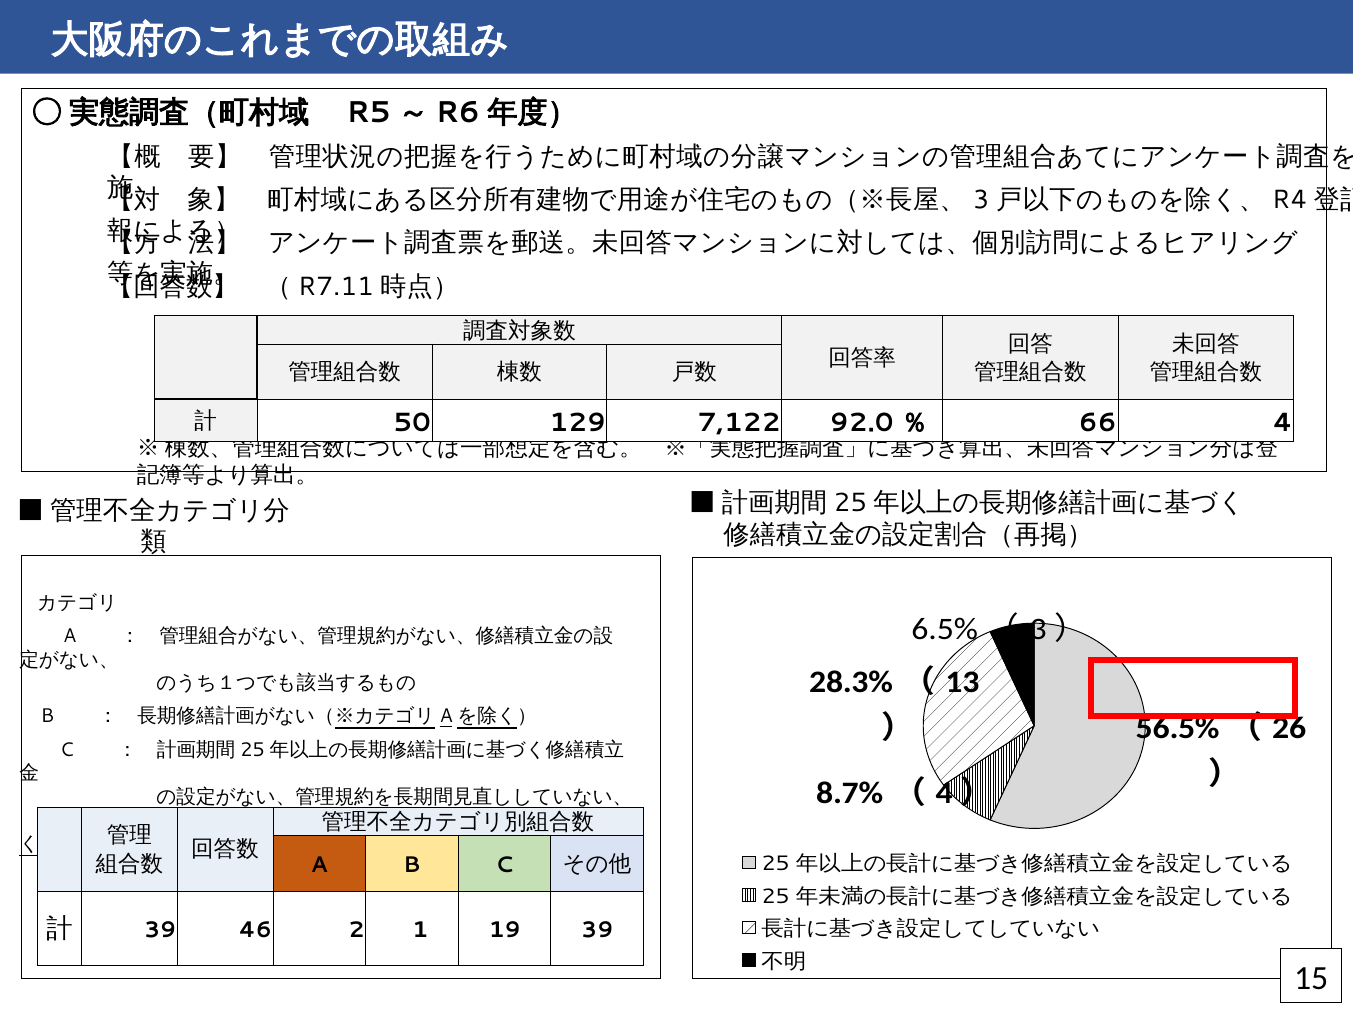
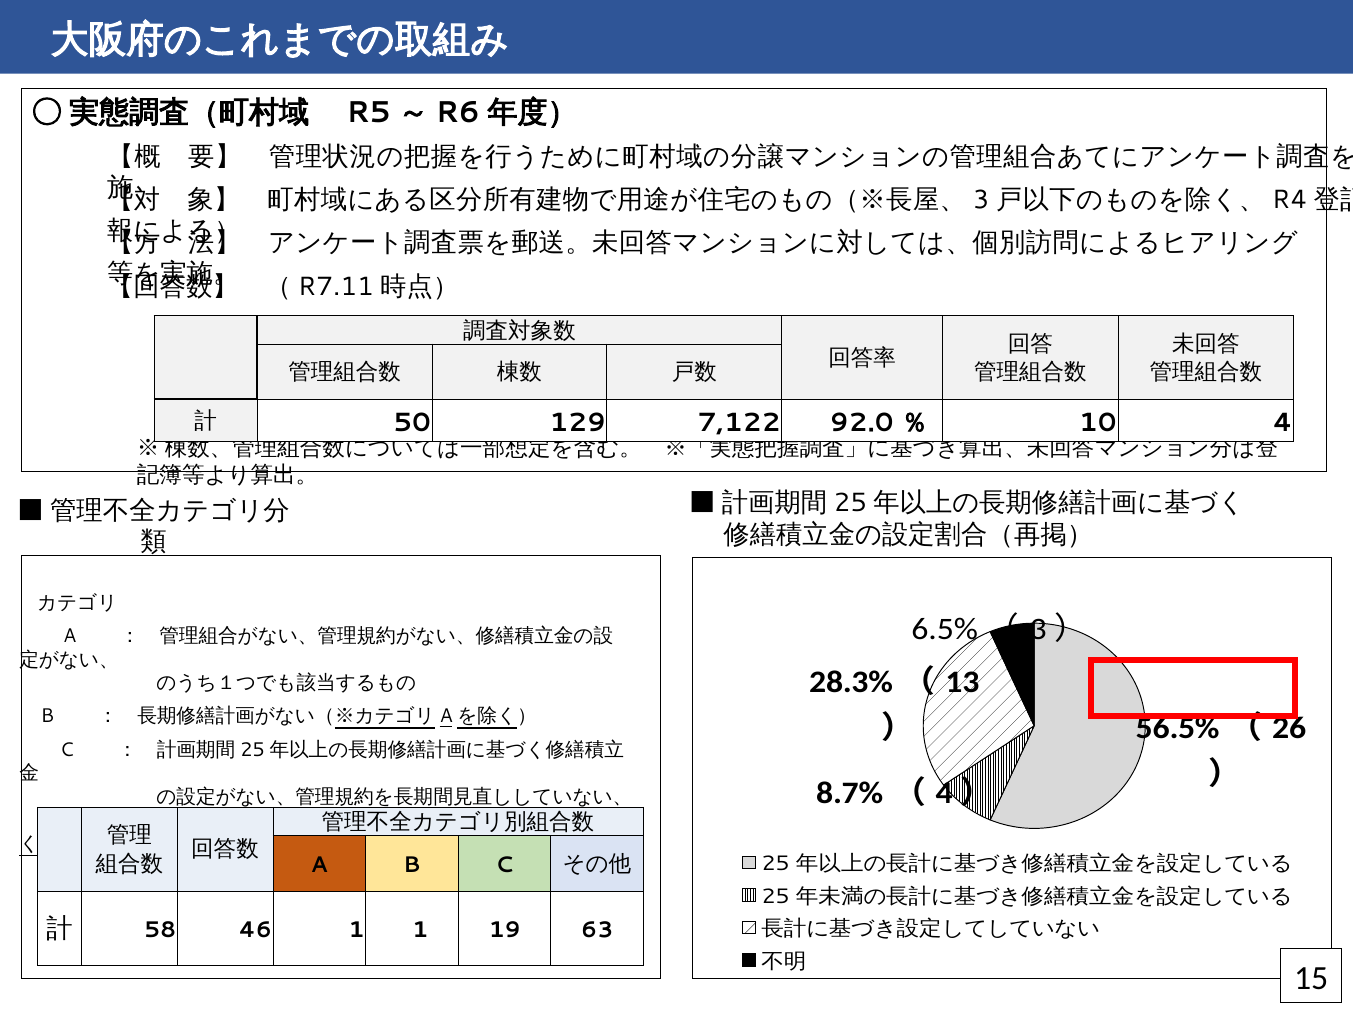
66: 66 -> 10 (1098, 422)
39: 39 -> 58 (160, 930)
46 2: 2 -> 1 (356, 930)
19 39: 39 -> 63 (597, 930)
